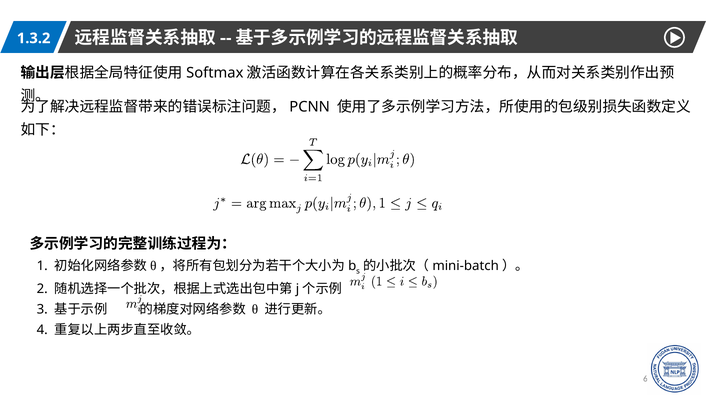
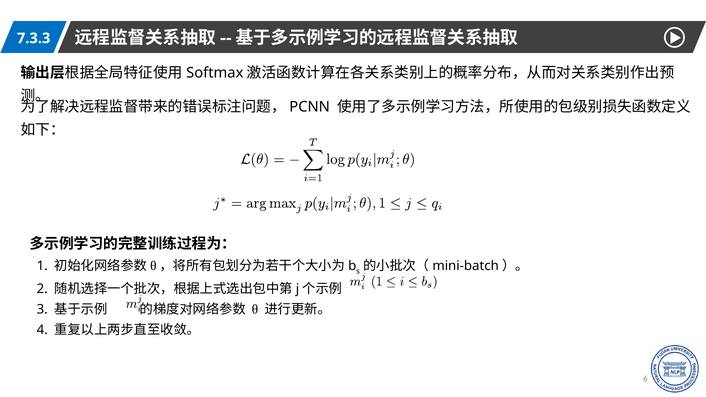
1.3.2: 1.3.2 -> 7.3.3 (34, 38)
